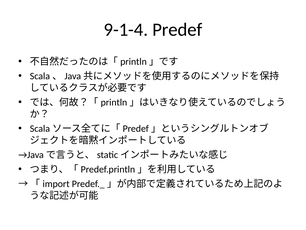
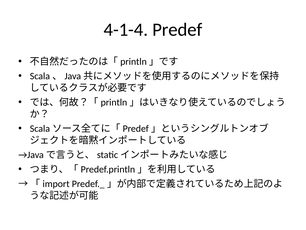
9-1-4: 9-1-4 -> 4-1-4 (126, 30)
